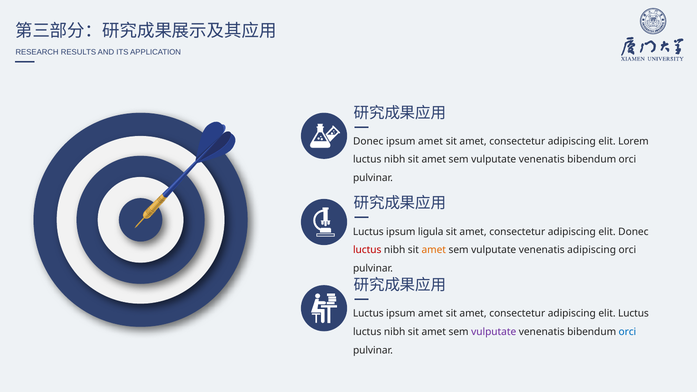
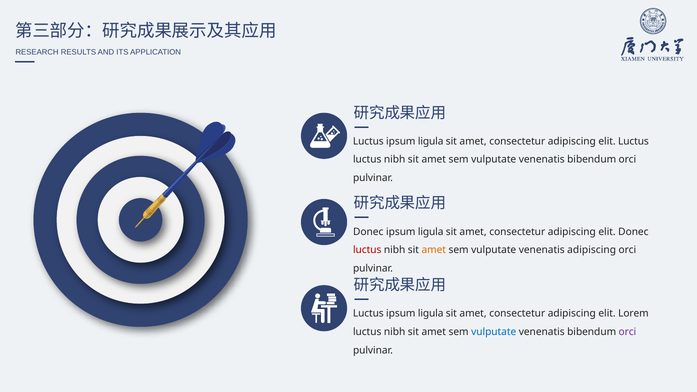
Donec: Donec -> Luctus (368, 141)
amet: amet -> ligula (431, 141)
elit Lorem: Lorem -> Luctus (633, 141)
Luctus: Luctus -> Donec (368, 232)
amet: amet -> ligula (431, 314)
elit Luctus: Luctus -> Lorem (633, 314)
vulputate colour: purple -> blue (494, 332)
orci colour: blue -> purple (627, 332)
